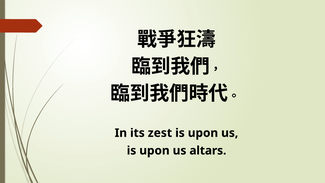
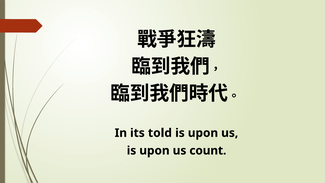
zest: zest -> told (160, 133)
altars: altars -> count (208, 150)
